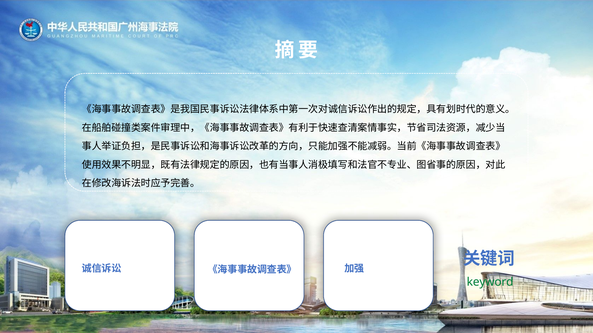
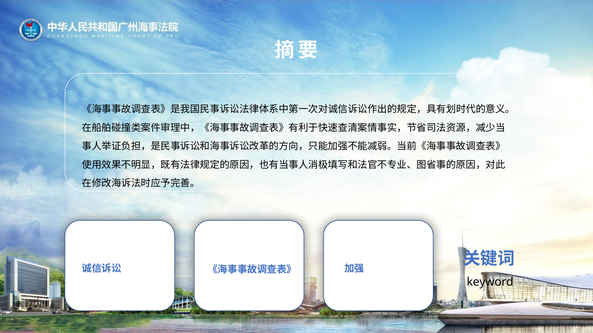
keyword colour: green -> black (490, 283)
